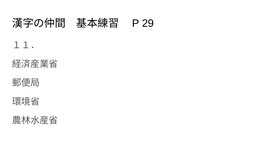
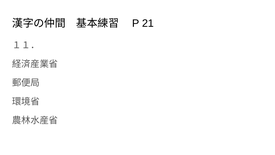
29: 29 -> 21 (148, 23)
